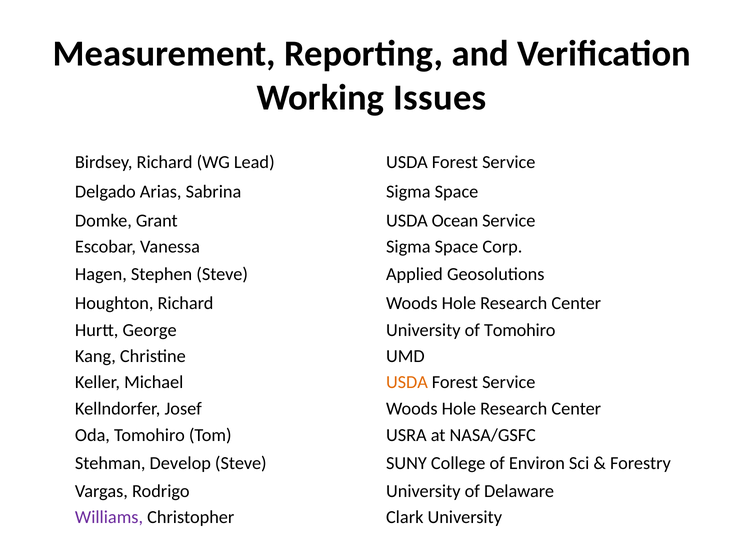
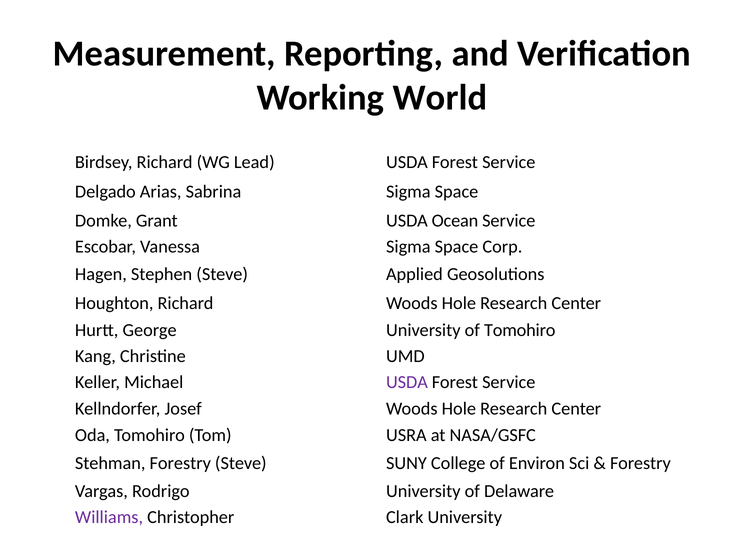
Issues: Issues -> World (440, 98)
USDA colour: orange -> purple (407, 382)
Stehman Develop: Develop -> Forestry (180, 463)
